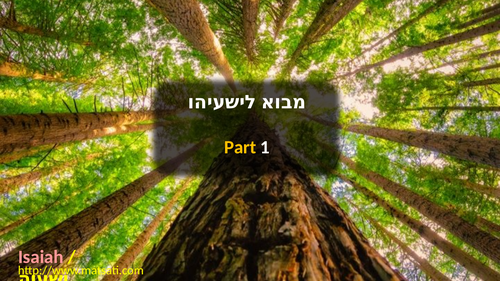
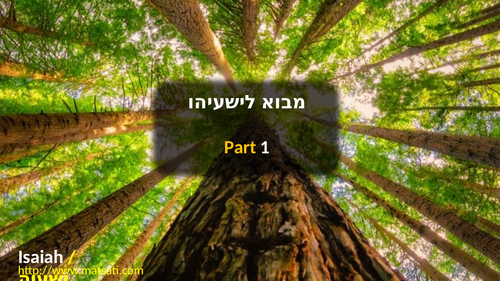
Isaiah colour: pink -> white (41, 257)
